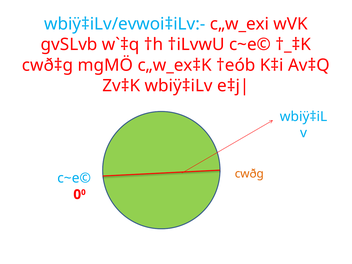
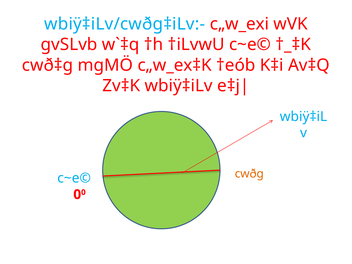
wbiÿ‡iLv/evwoi‡iLv:-: wbiÿ‡iLv/evwoi‡iLv:- -> wbiÿ‡iLv/cwðg‡iLv:- (125, 24)
